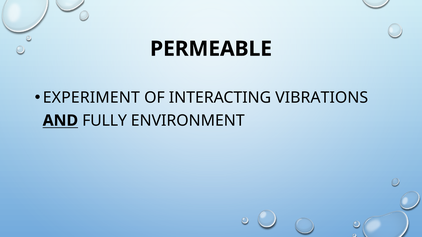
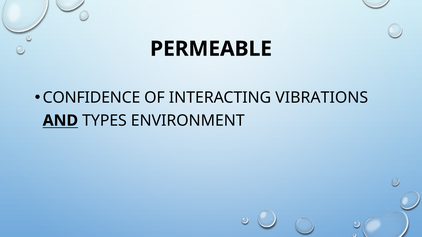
EXPERIMENT: EXPERIMENT -> CONFIDENCE (91, 98)
FULLY: FULLY -> TYPES (104, 121)
